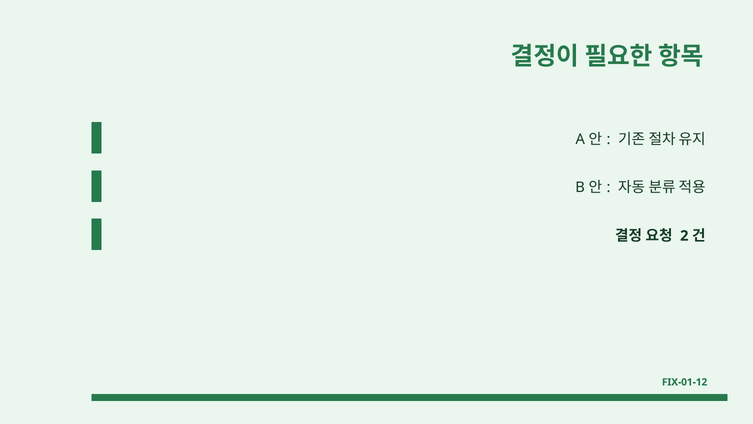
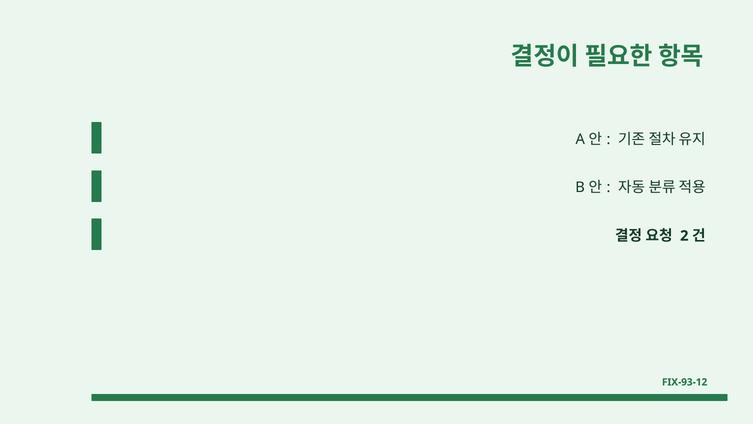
FIX-01-12: FIX-01-12 -> FIX-93-12 (685, 382)
